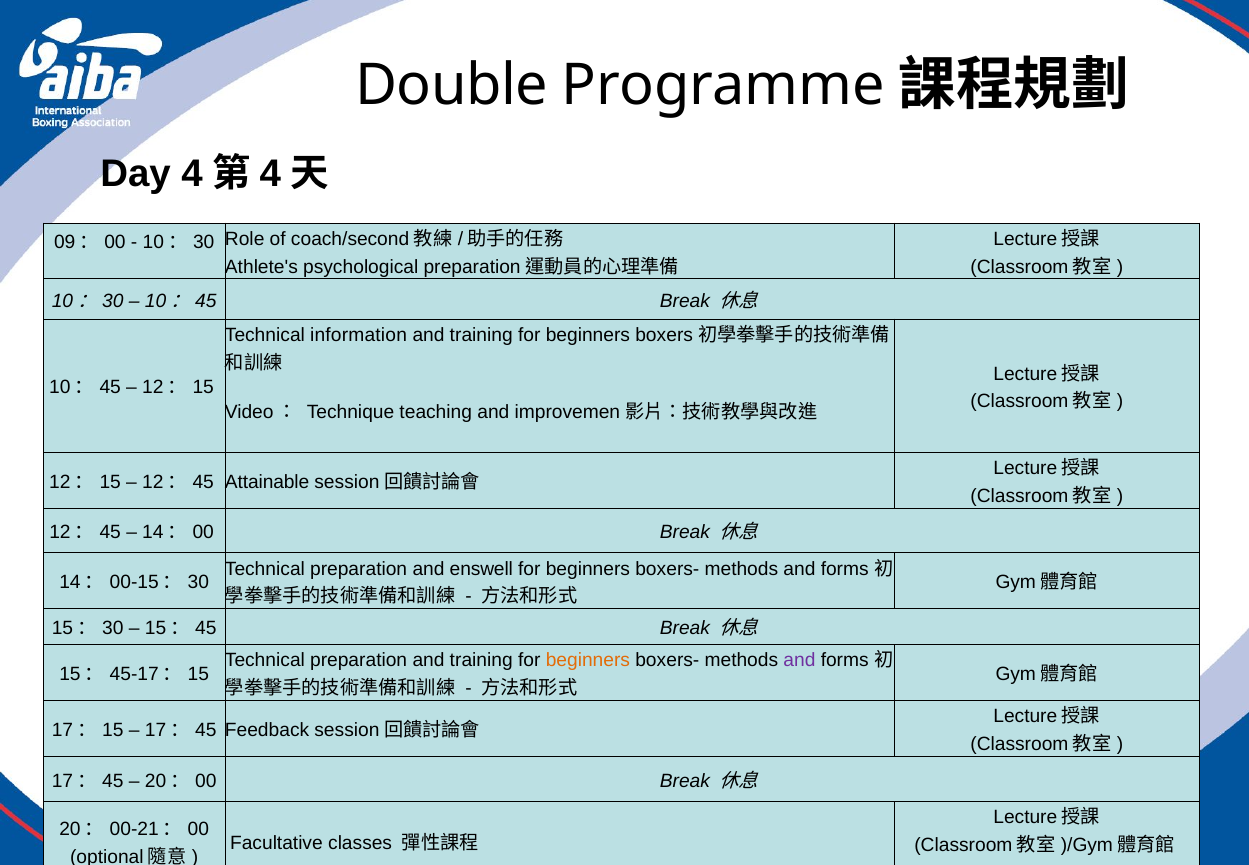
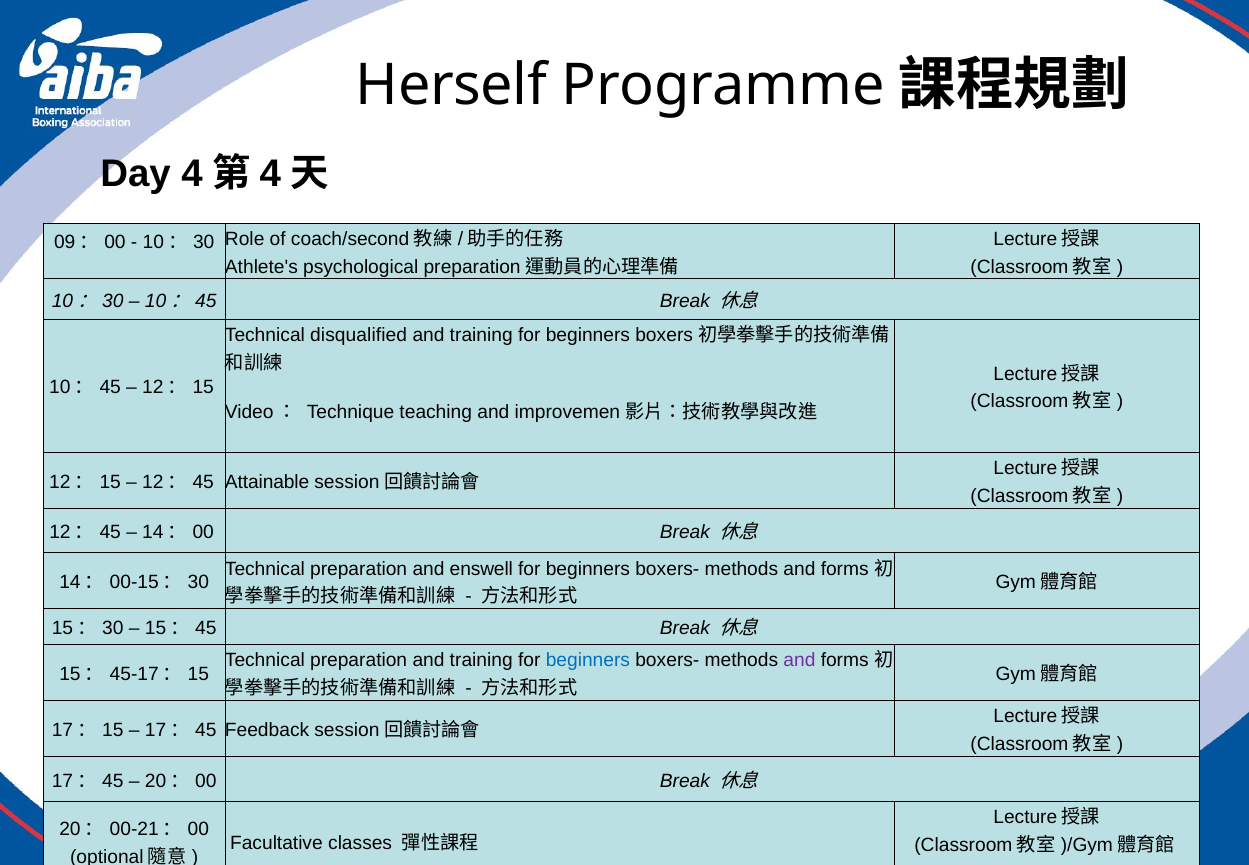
Double: Double -> Herself (452, 85)
information: information -> disqualified (359, 335)
beginners colour: orange -> blue (588, 660)
